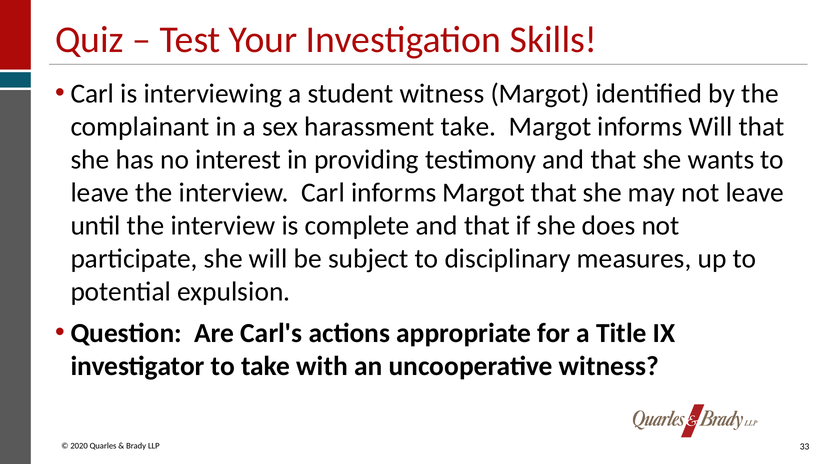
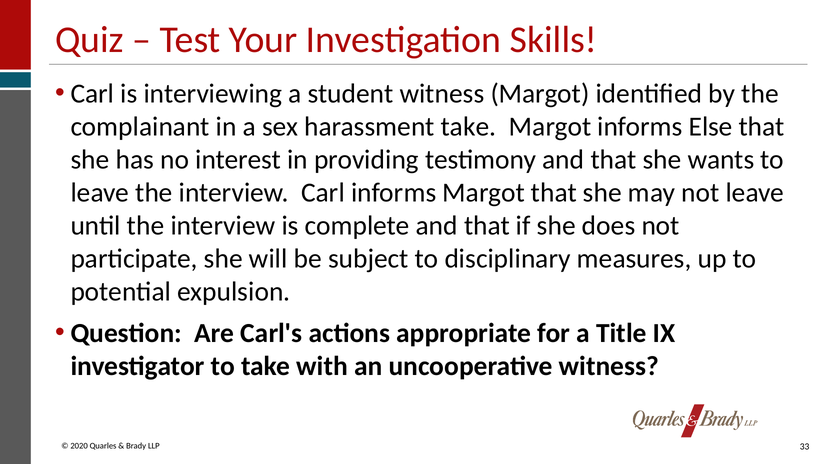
informs Will: Will -> Else (711, 127)
